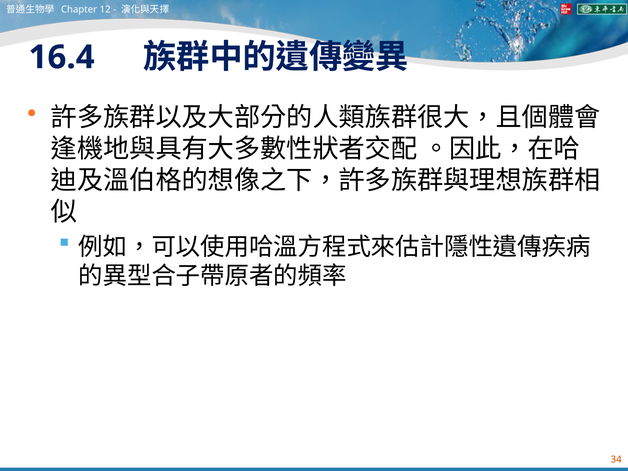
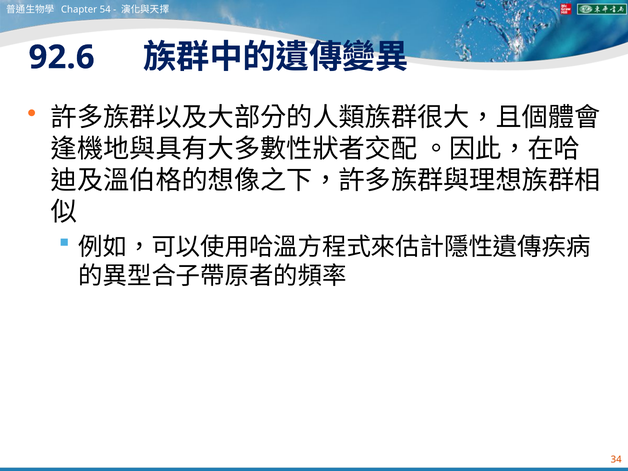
12: 12 -> 54 (105, 10)
16.4: 16.4 -> 92.6 (62, 57)
